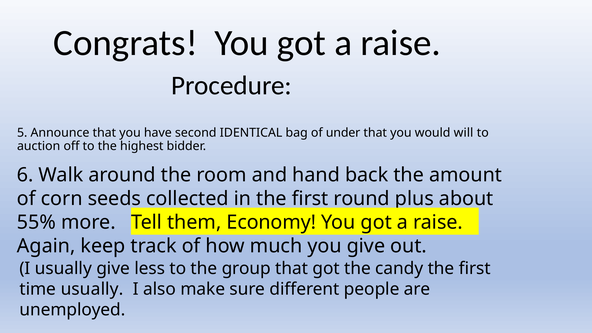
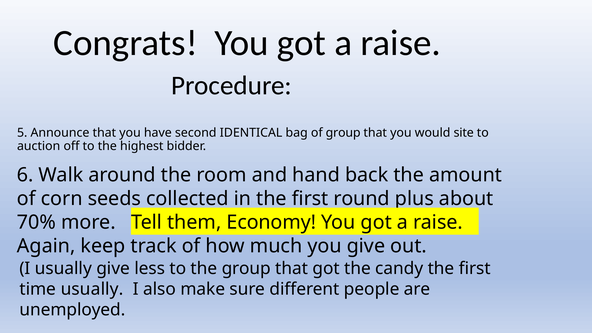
of under: under -> group (343, 133)
will: will -> site (464, 133)
55%: 55% -> 70% (36, 222)
